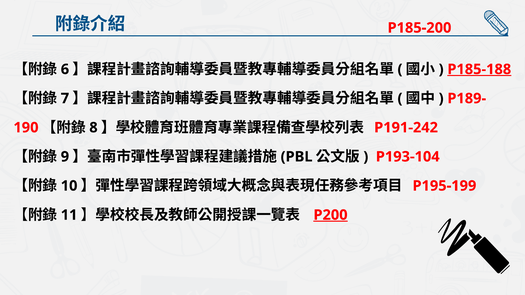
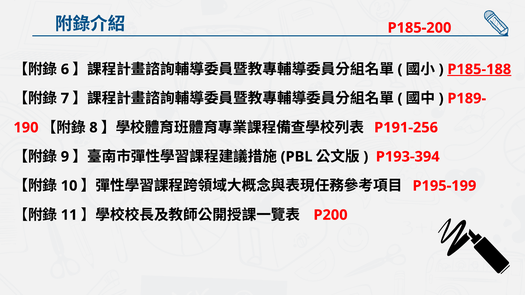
P191-242: P191-242 -> P191-256 (406, 128)
P193-104: P193-104 -> P193-394 (408, 157)
P200 underline: present -> none (331, 215)
